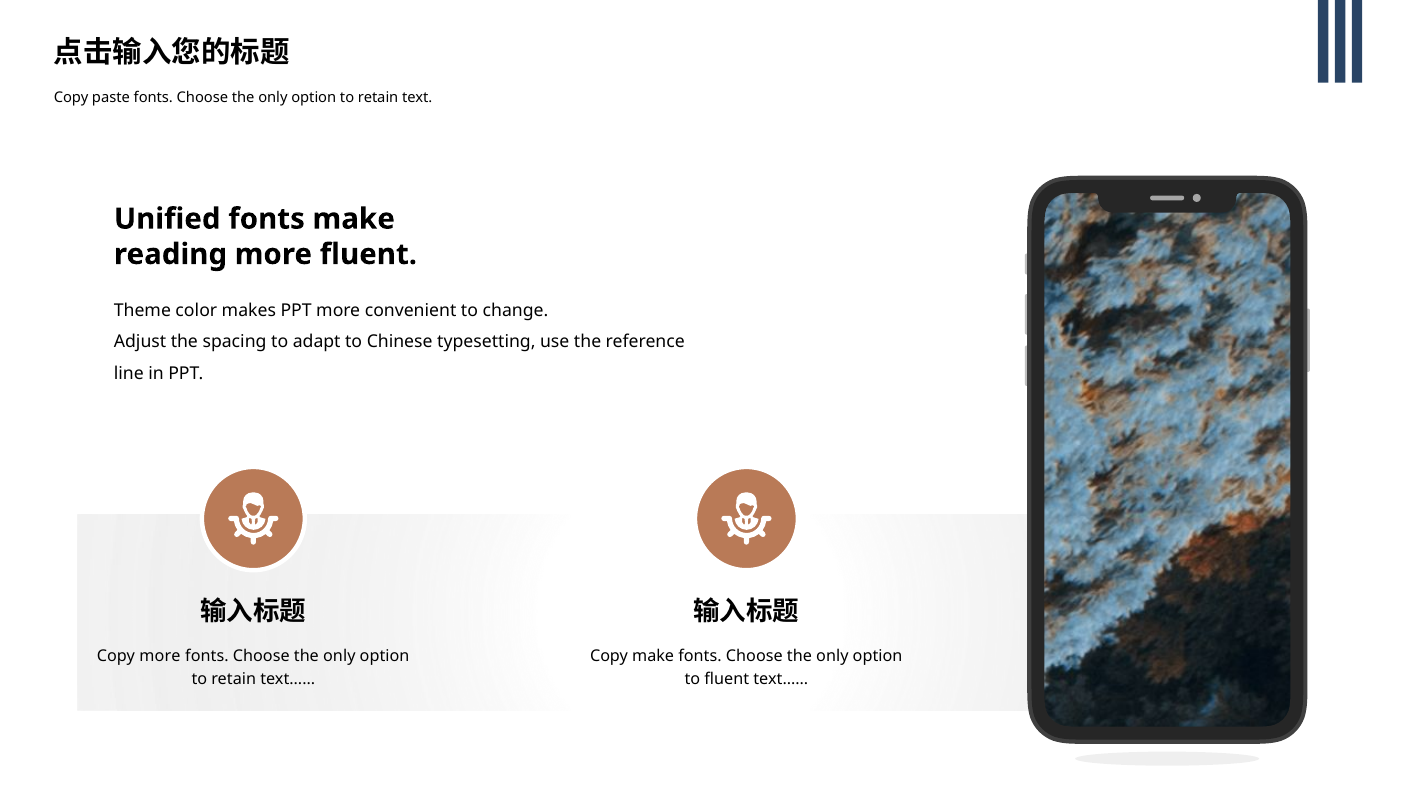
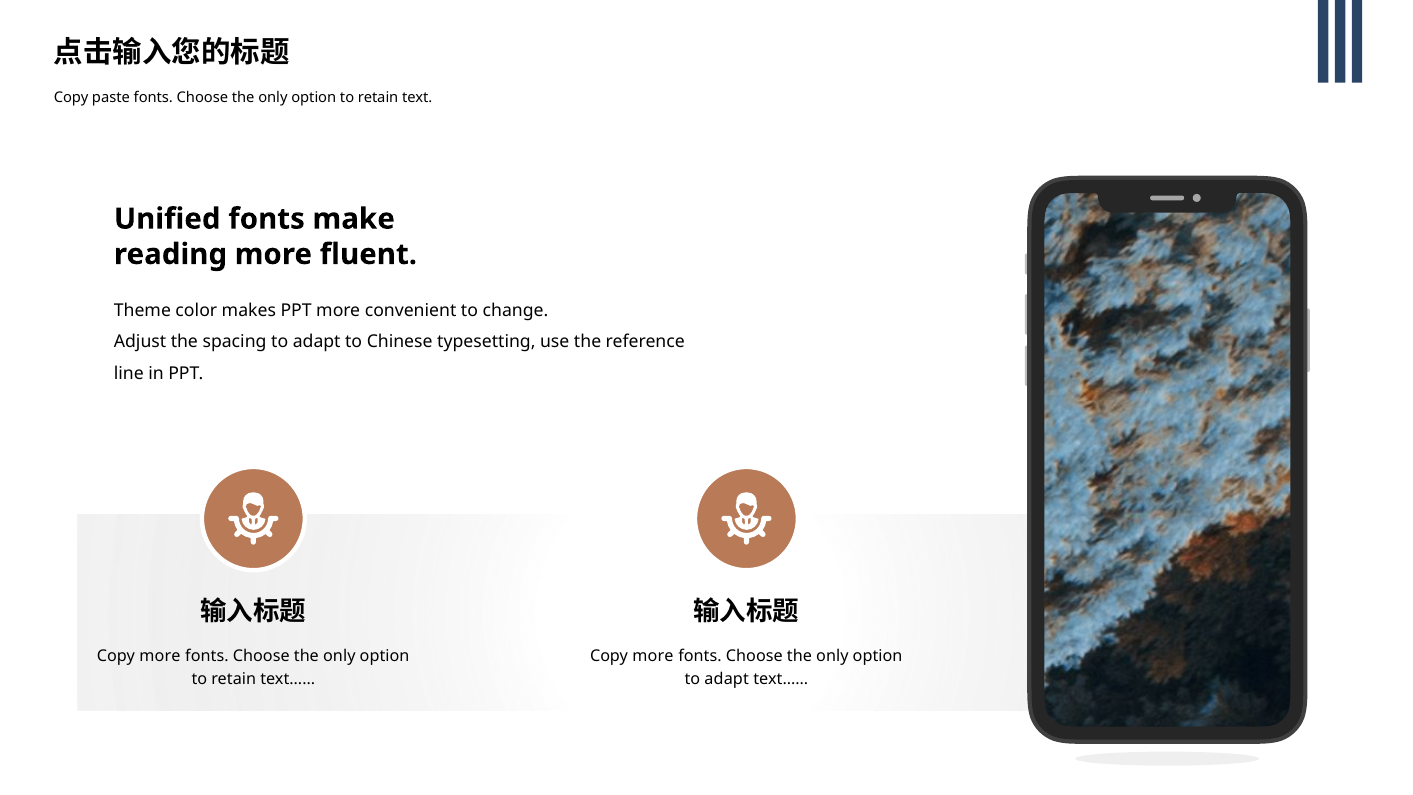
make: make -> more (653, 656)
fluent: fluent -> adapt (727, 679)
